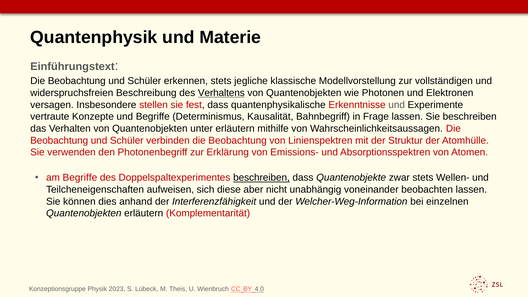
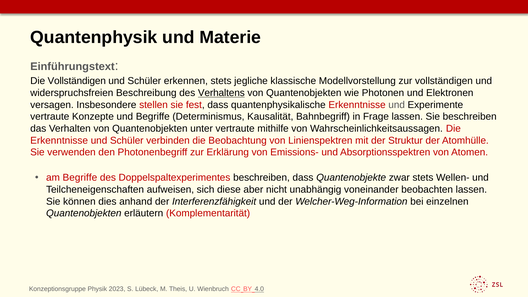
Beobachtung: Beobachtung -> Vollständigen (77, 81)
unter erläutern: erläutern -> vertraute (235, 129)
Beobachtung: Beobachtung -> Erkenntnisse (59, 140)
beschreiben underline: present -> none (261, 178)
